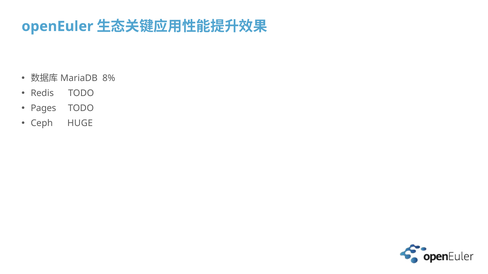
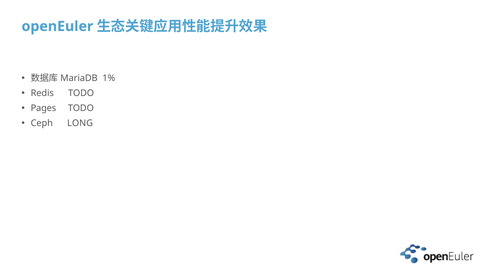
8%: 8% -> 1% (109, 78)
HUGE: HUGE -> LONG (80, 123)
